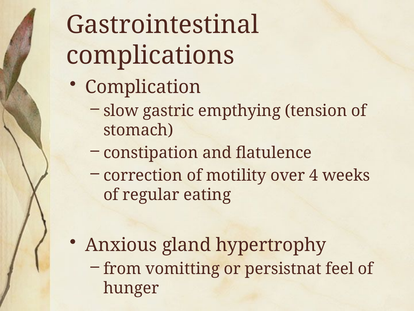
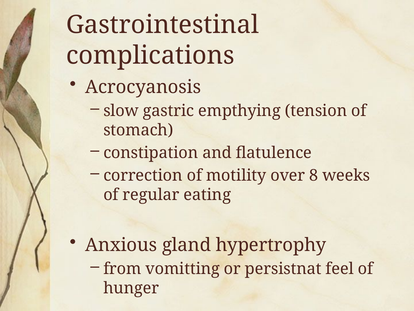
Complication: Complication -> Acrocyanosis (143, 87)
4: 4 -> 8 (314, 175)
